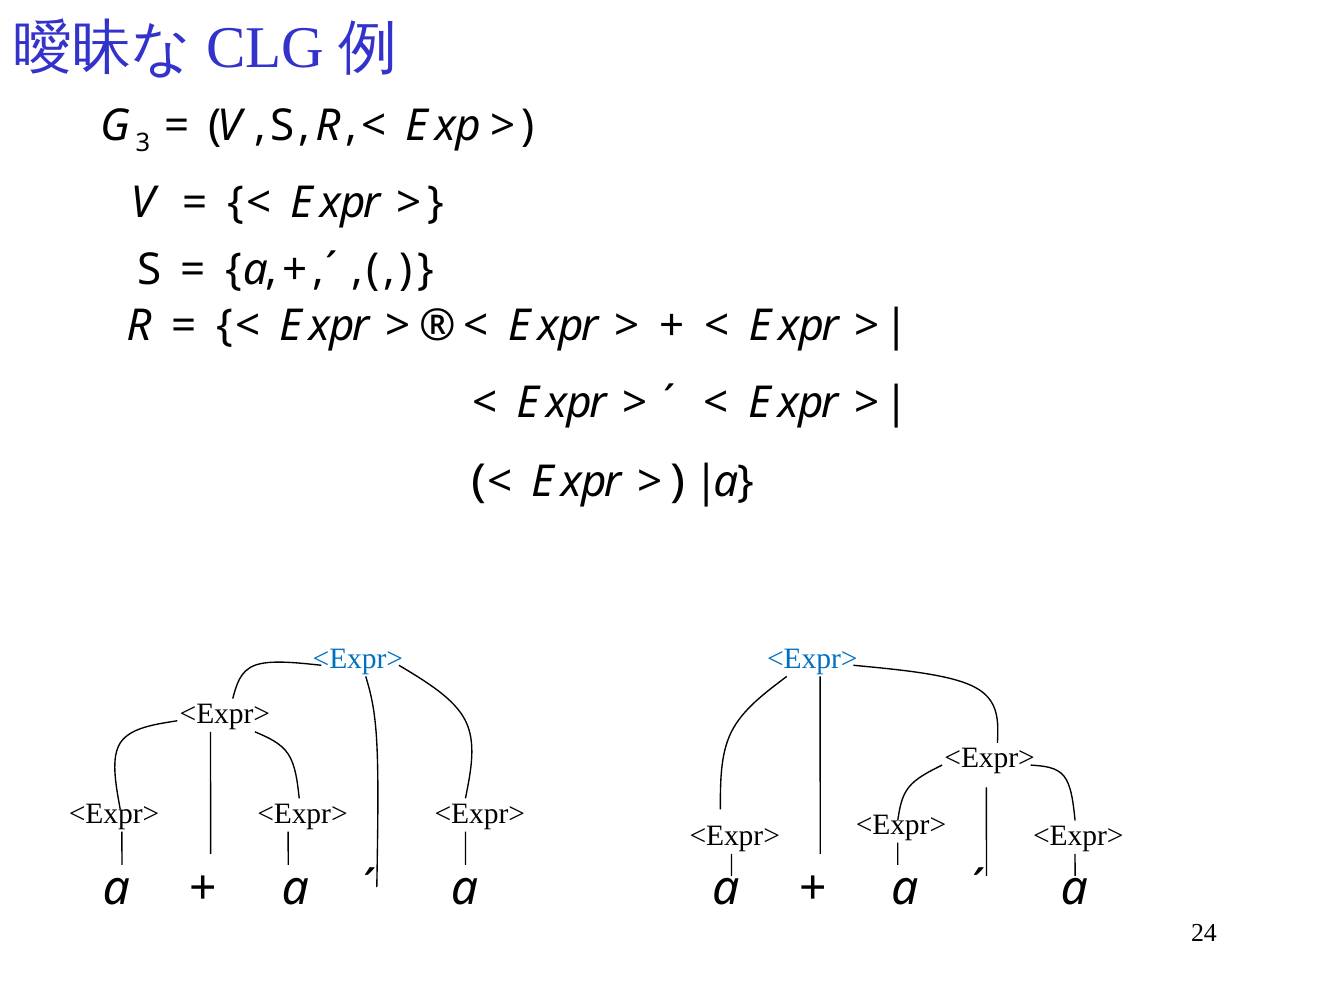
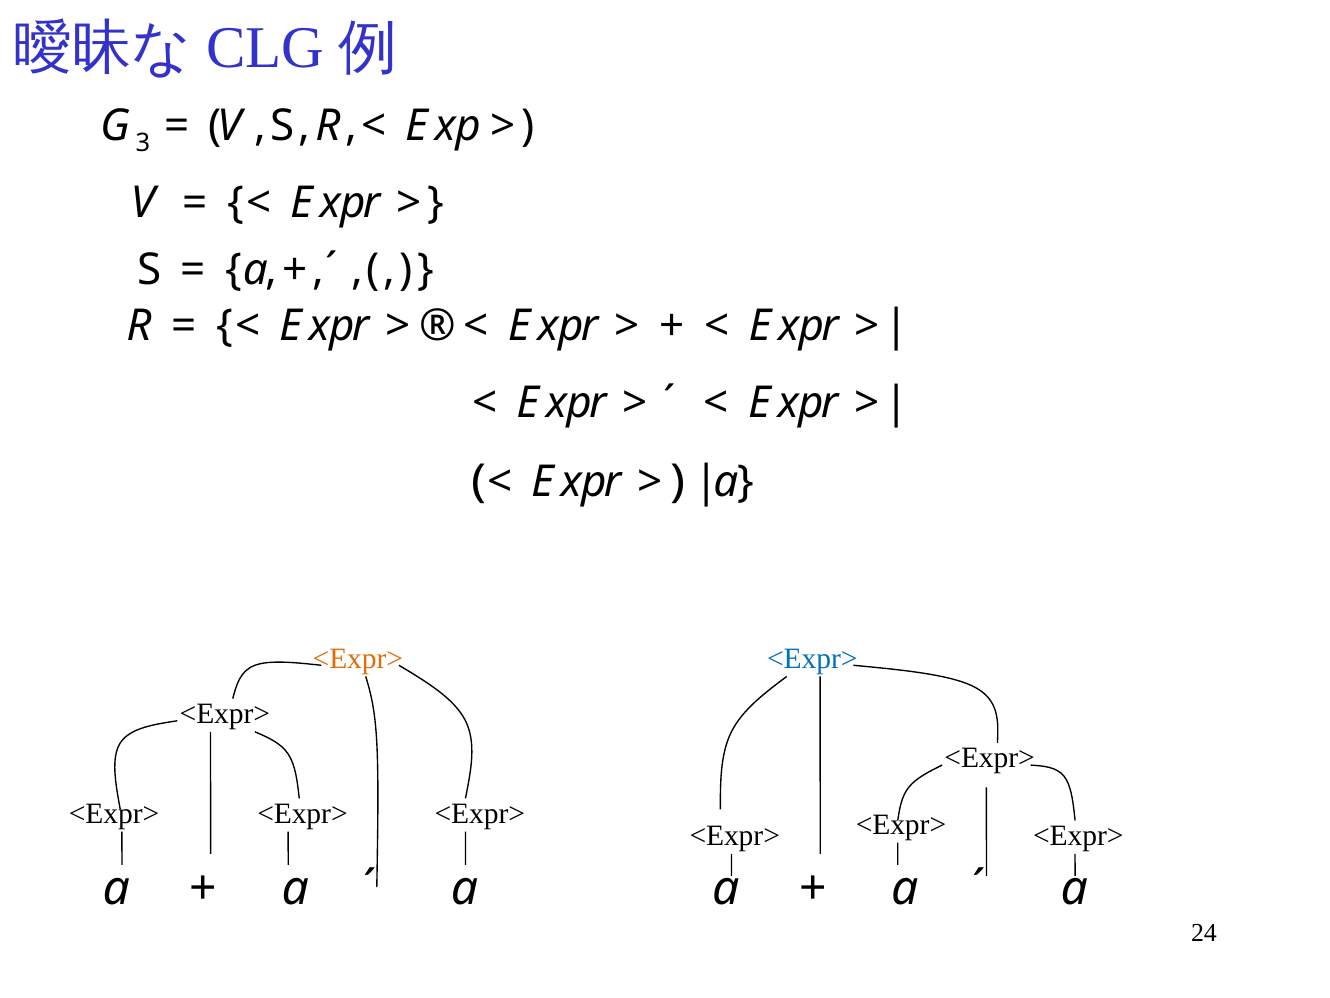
<Expr> colour: blue -> orange (358, 658)
